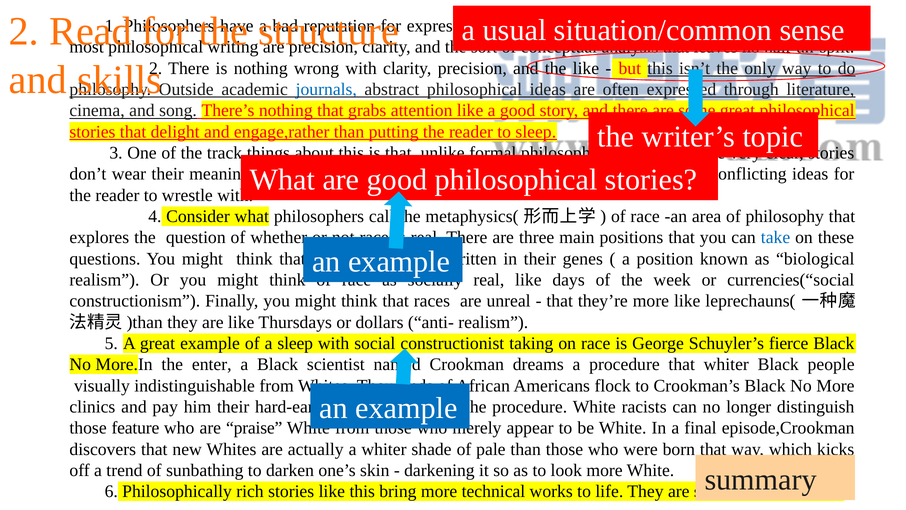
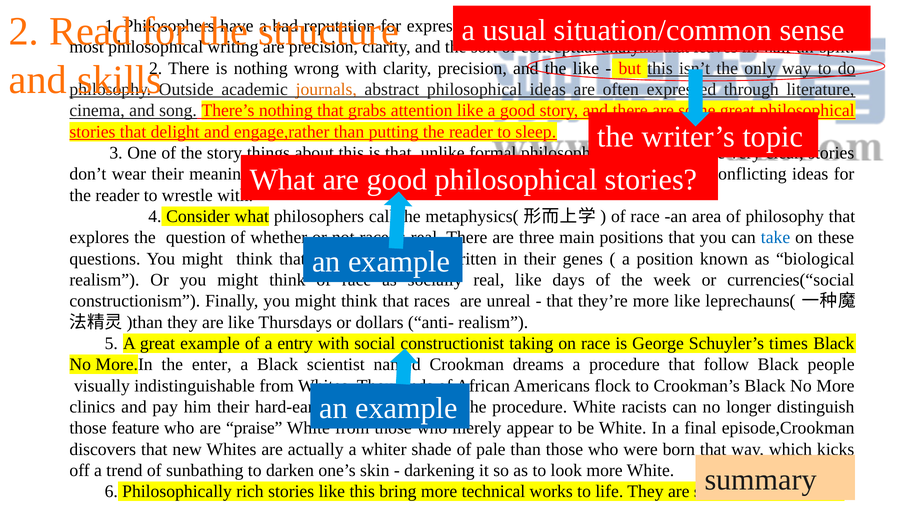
journals colour: blue -> orange (326, 89)
the track: track -> story (225, 153)
a sleep: sleep -> entry (295, 343)
fierce: fierce -> times (788, 343)
that whiter: whiter -> follow (726, 364)
